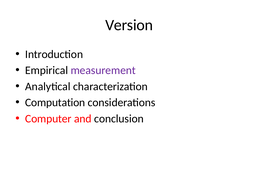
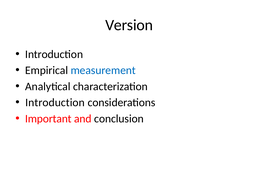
measurement colour: purple -> blue (103, 70)
Computation: Computation -> Introduction (55, 102)
Computer: Computer -> Important (48, 118)
